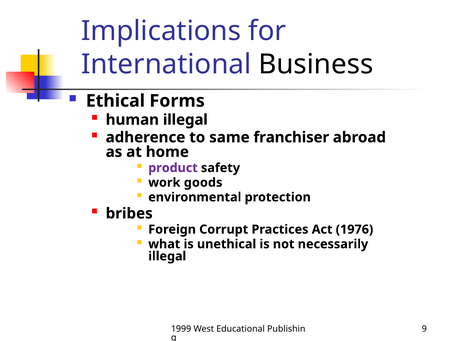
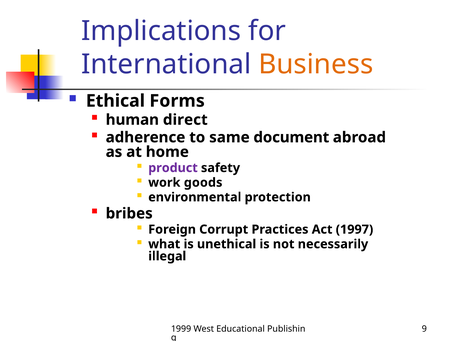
Business colour: black -> orange (316, 64)
human illegal: illegal -> direct (185, 120)
franchiser: franchiser -> document (291, 137)
1976: 1976 -> 1997 (354, 229)
